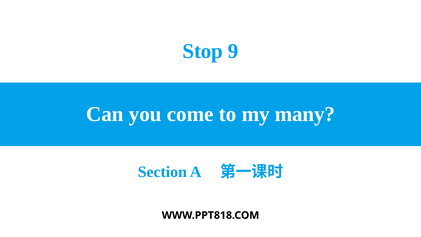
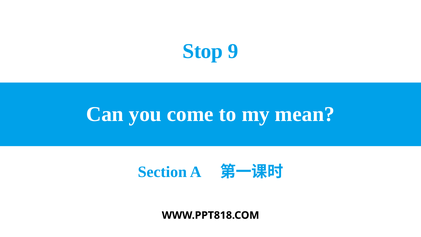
many: many -> mean (305, 114)
